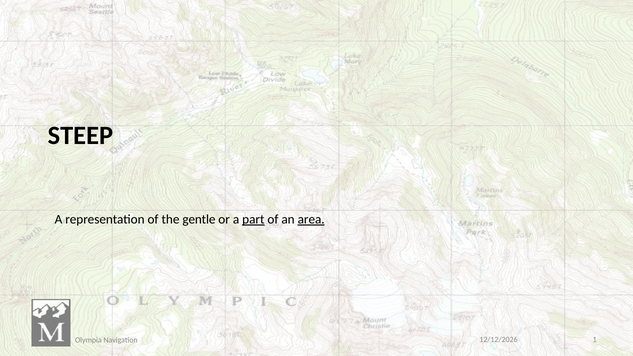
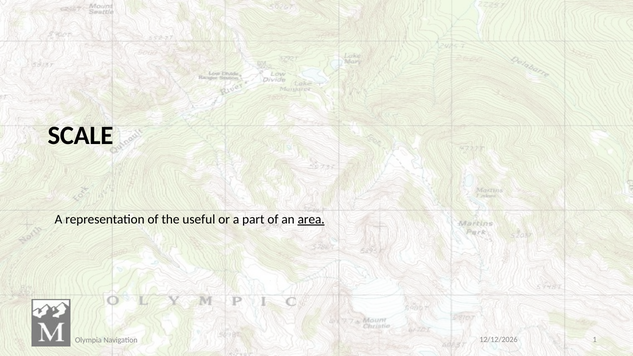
STEEP: STEEP -> SCALE (80, 135)
gentle: gentle -> useful (199, 219)
part underline: present -> none (253, 219)
